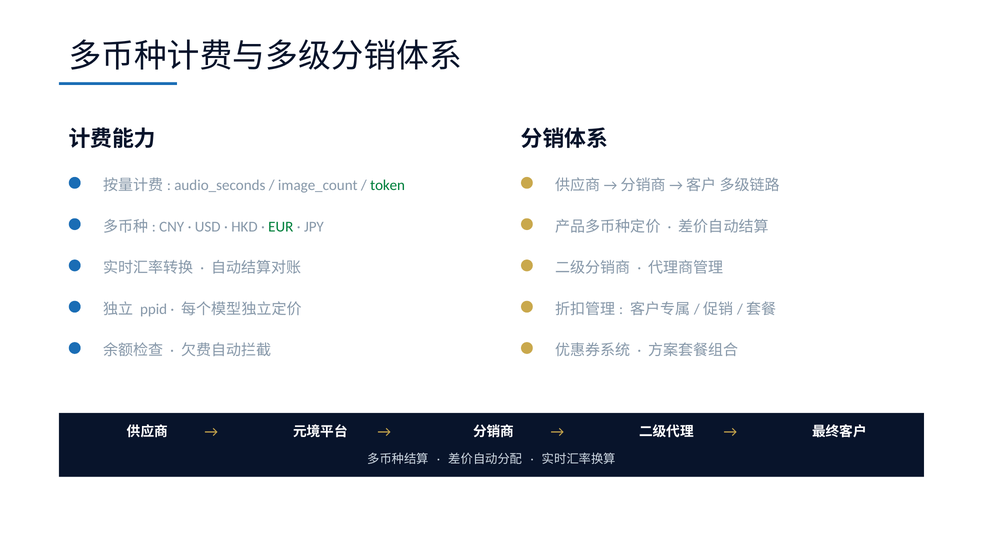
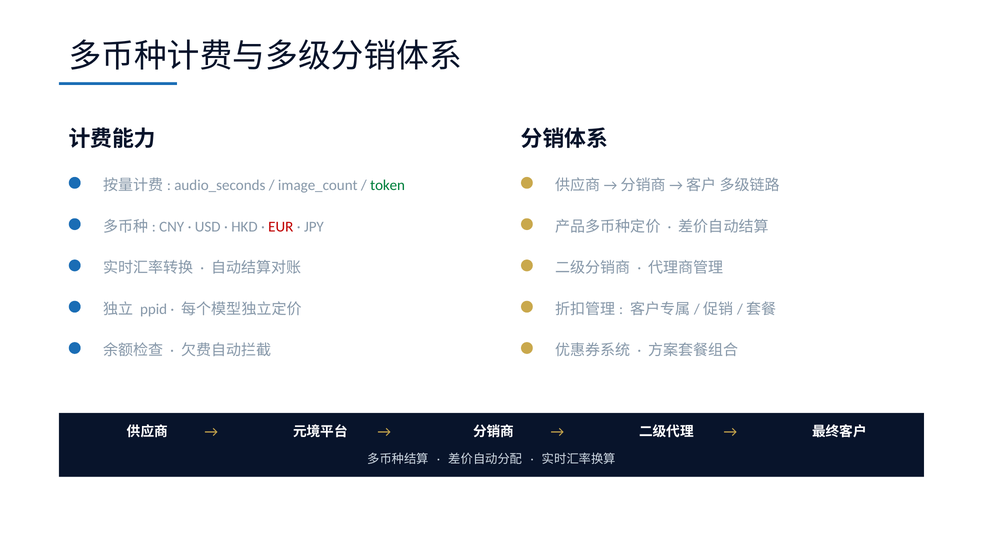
EUR colour: green -> red (281, 227)
